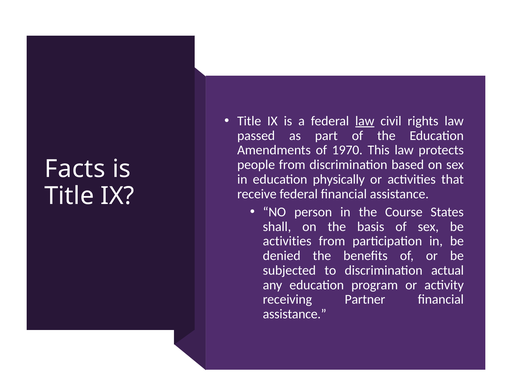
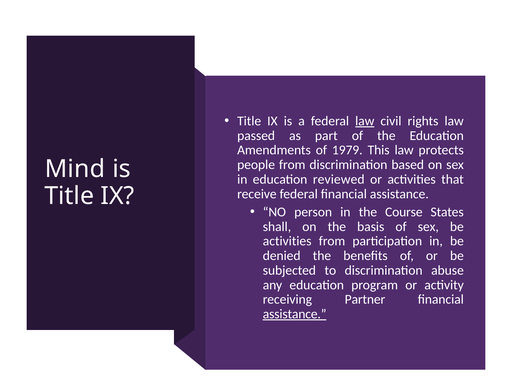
1970: 1970 -> 1979 (347, 150)
Facts: Facts -> Mind (75, 169)
physically: physically -> reviewed (339, 179)
actual: actual -> abuse (447, 270)
assistance underline: none -> present (295, 314)
